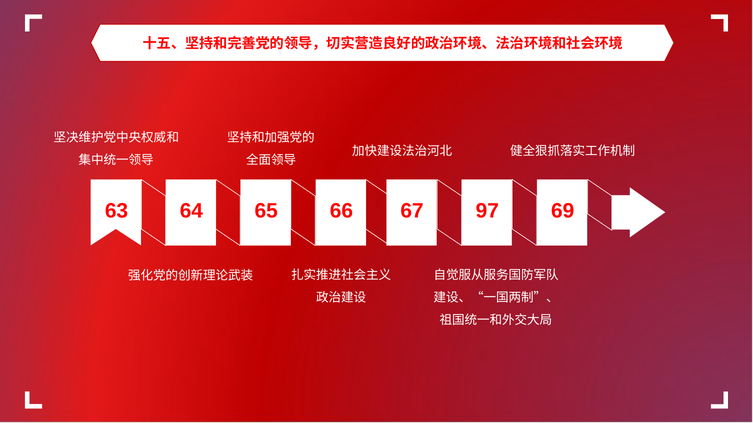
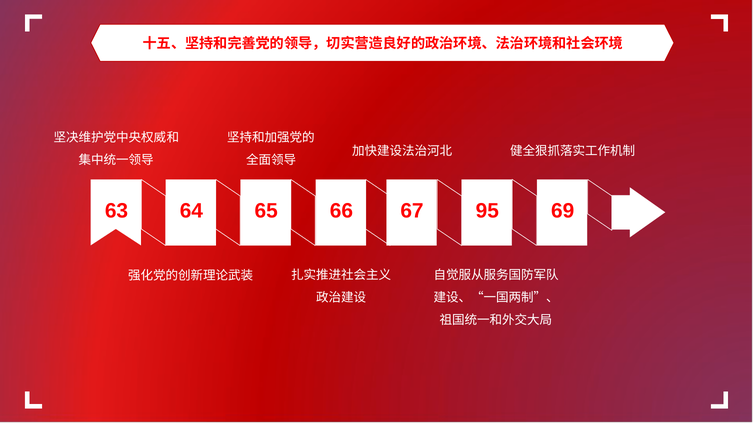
97: 97 -> 95 (487, 211)
